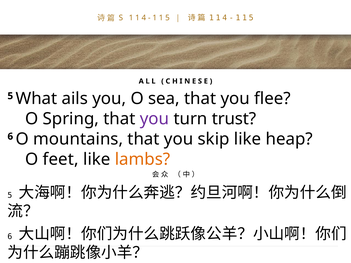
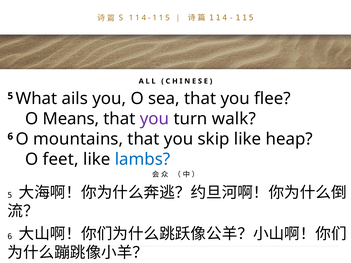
Spring: Spring -> Means (71, 119)
trust: trust -> walk (234, 119)
lambs colour: orange -> blue (143, 160)
